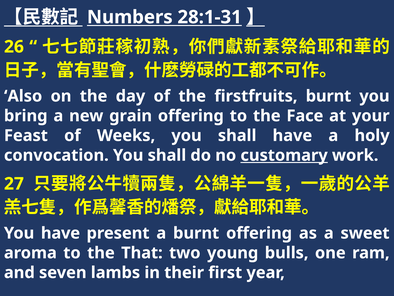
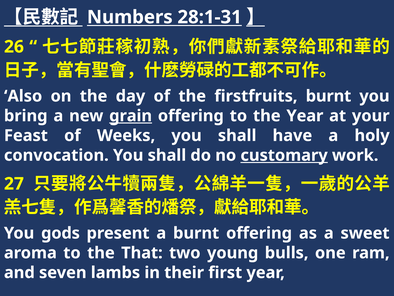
grain underline: none -> present (131, 116)
the Face: Face -> Year (305, 116)
You have: have -> gods (60, 233)
